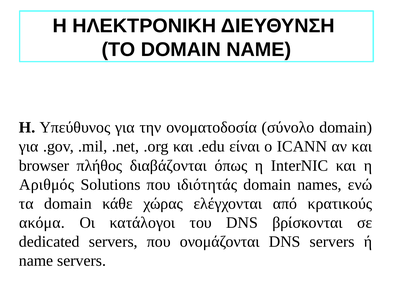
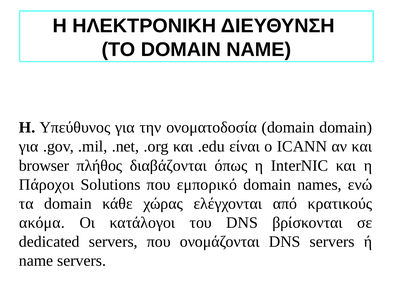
ονοματοδοσία σύνολο: σύνολο -> domain (288, 127)
Αριθμός: Αριθμός -> Πάροχοι (47, 184)
ιδιότητάς: ιδιότητάς -> εμπορικό (207, 184)
